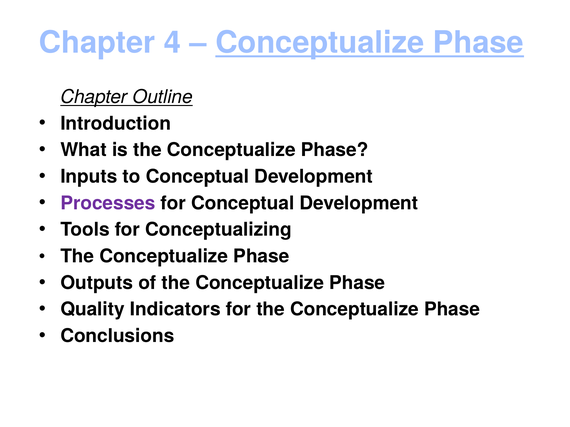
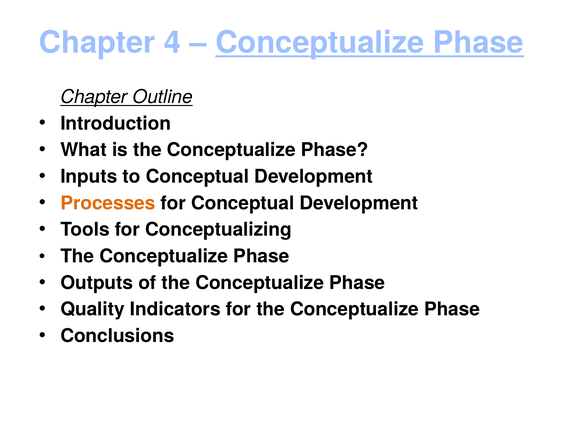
Processes colour: purple -> orange (108, 203)
